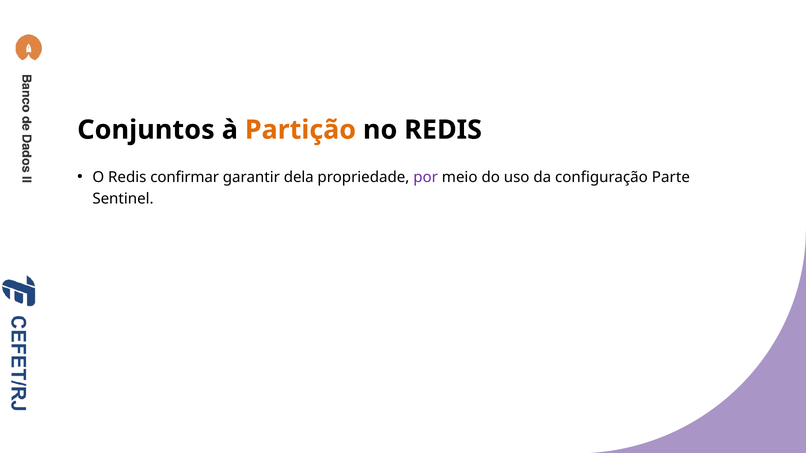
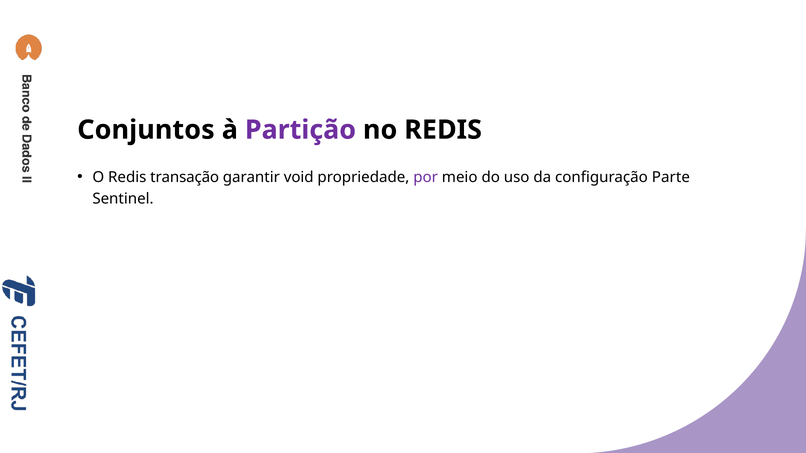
Partição colour: orange -> purple (300, 130)
confirmar: confirmar -> transação (185, 177)
dela: dela -> void (299, 177)
